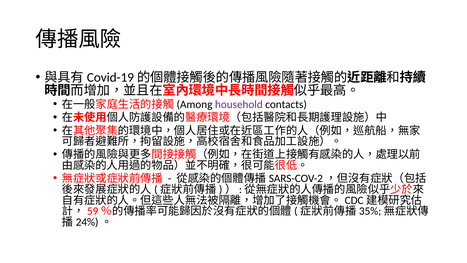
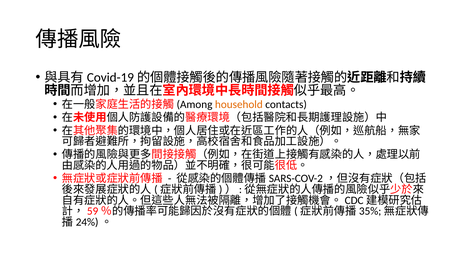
household colour: purple -> orange (239, 104)
